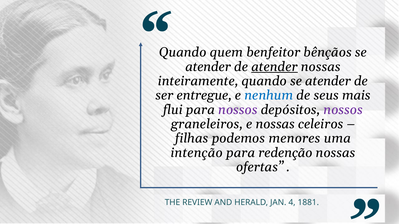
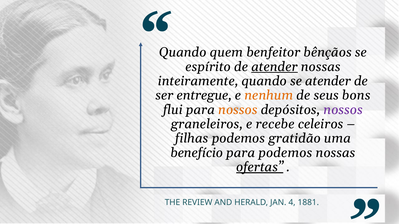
atender: atender -> espírito (208, 67)
nenhum colour: blue -> orange (269, 96)
mais: mais -> bons (356, 96)
nossos colour: purple -> orange (238, 110)
e nossas: nossas -> recebe (275, 124)
menores: menores -> gratidão (295, 139)
intenção: intenção -> benefício (197, 153)
para redenção: redenção -> podemos (285, 153)
ofertas underline: none -> present (260, 167)
